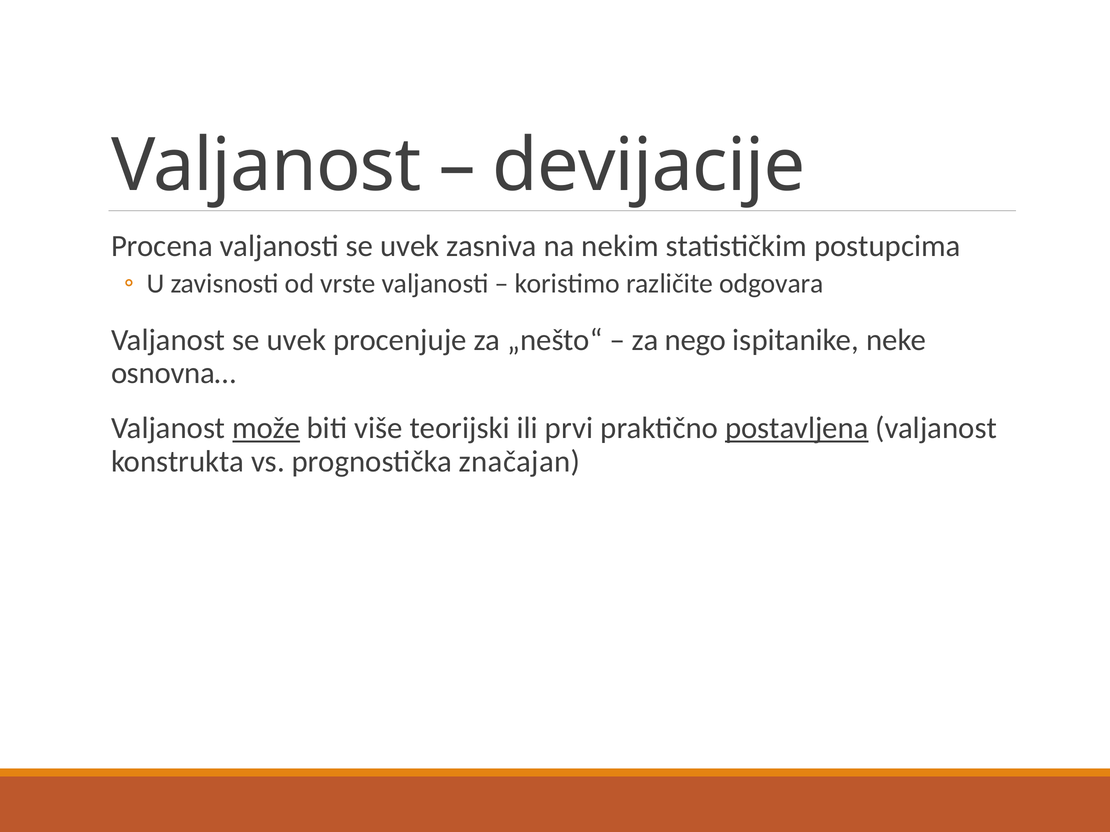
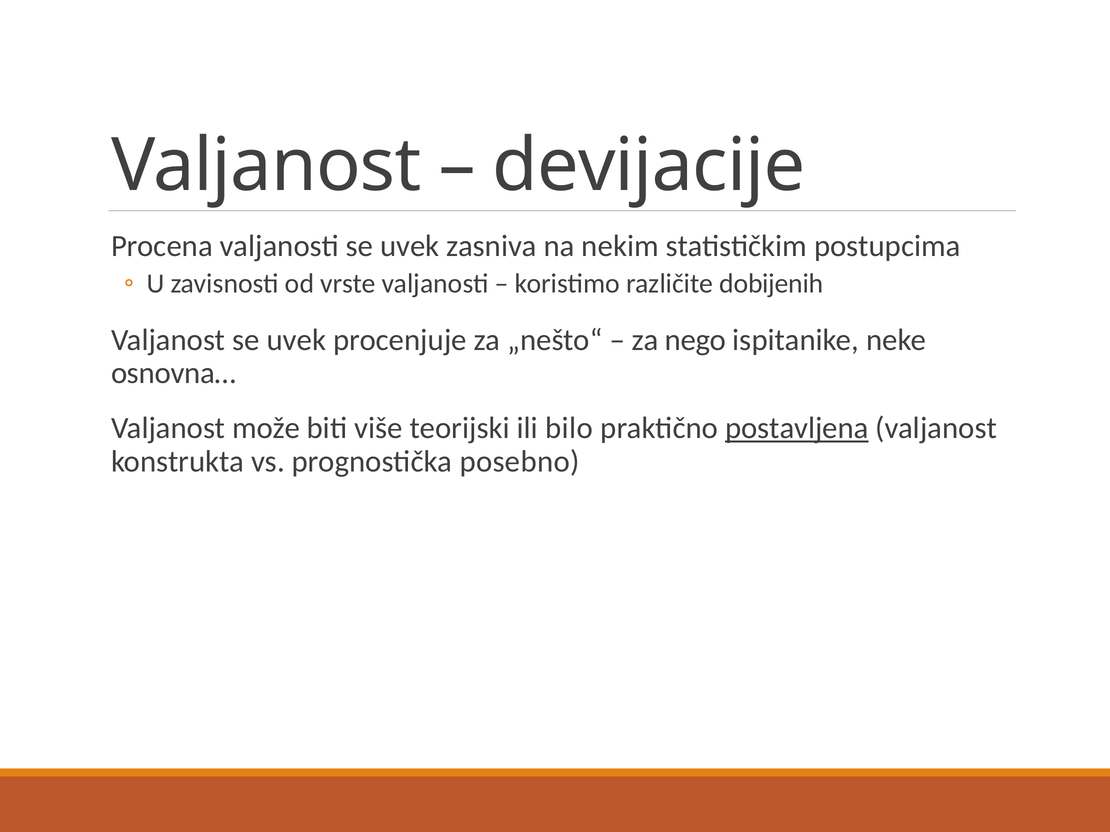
odgovara: odgovara -> dobijenih (771, 284)
može underline: present -> none (266, 428)
prvi: prvi -> bilo (569, 428)
značajan: značajan -> posebno (520, 462)
